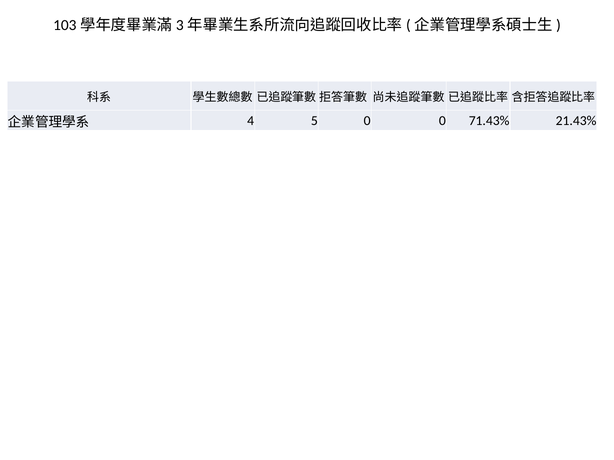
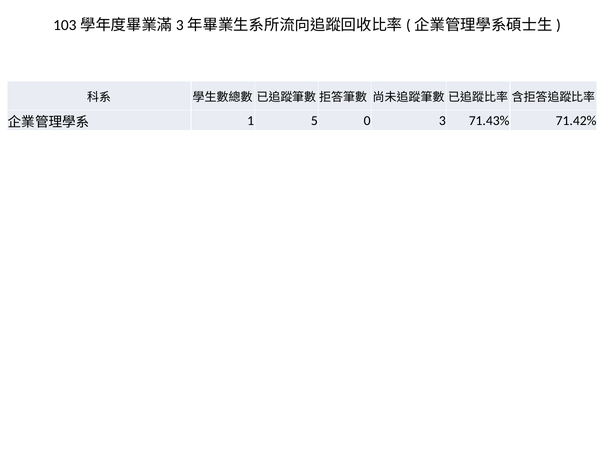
4: 4 -> 1 (251, 121)
0 0: 0 -> 3 (442, 121)
21.43%: 21.43% -> 71.42% (576, 121)
